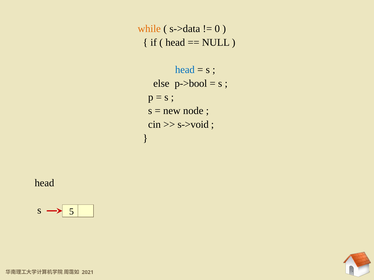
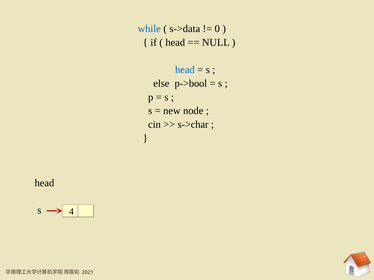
while colour: orange -> blue (149, 29)
s->void: s->void -> s->char (193, 125)
5: 5 -> 4 (71, 212)
